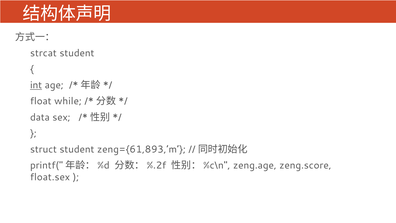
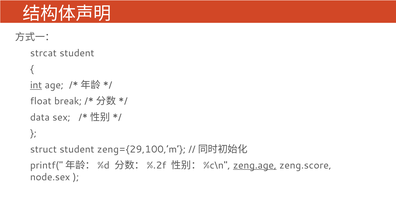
while: while -> break (68, 101)
zeng={61,893,’m: zeng={61,893,’m -> zeng={29,100,’m (141, 149)
zeng.age underline: none -> present (255, 165)
float.sex: float.sex -> node.sex (50, 177)
